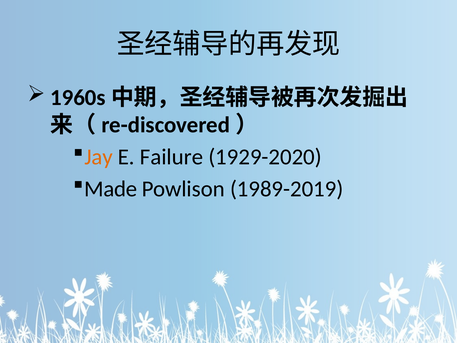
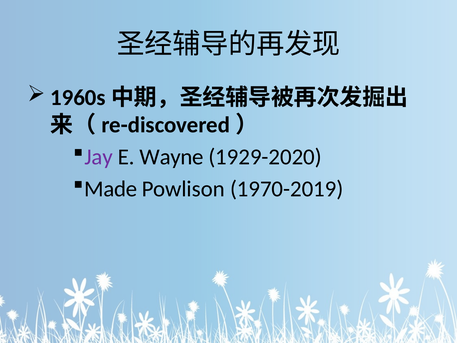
Jay colour: orange -> purple (99, 157)
Failure: Failure -> Wayne (172, 157)
1989-2019: 1989-2019 -> 1970-2019 (287, 189)
